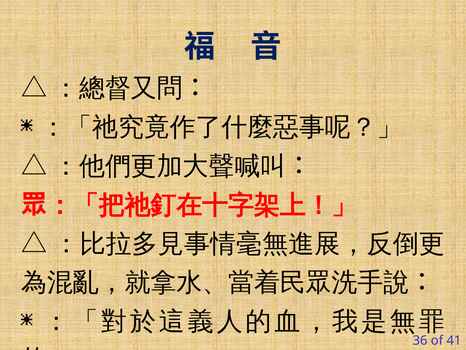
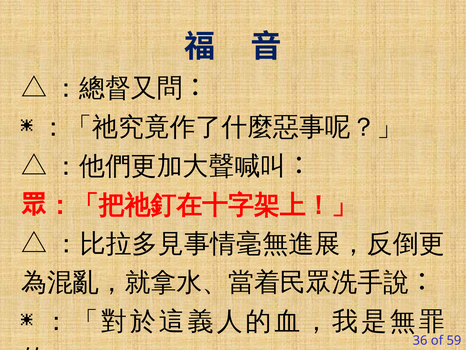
41: 41 -> 59 (454, 340)
